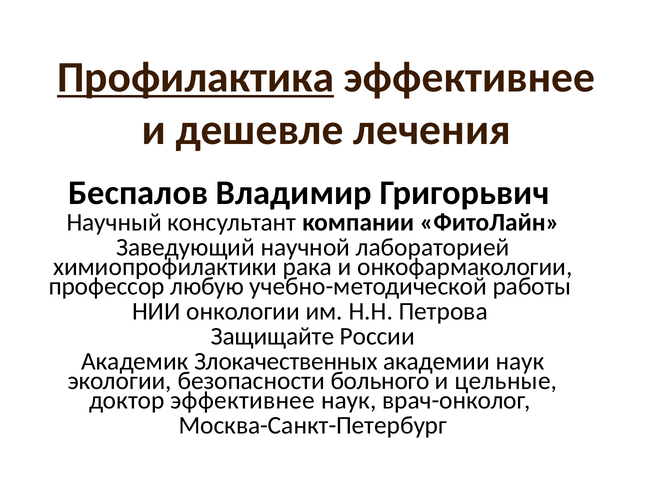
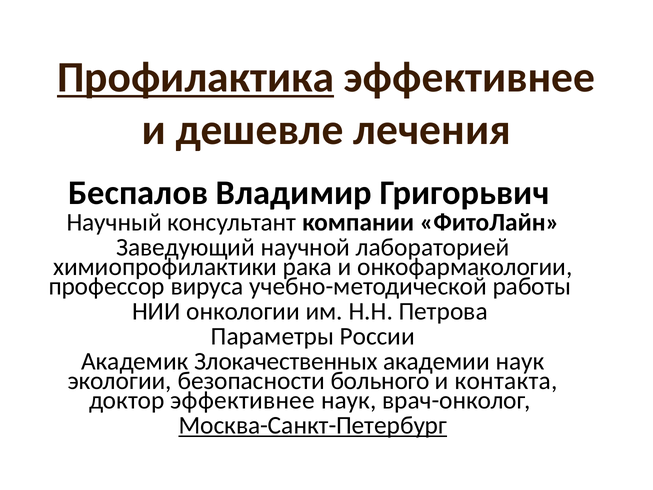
любую: любую -> вируса (207, 286)
Защищайте: Защищайте -> Параметры (273, 336)
цельные: цельные -> контакта (506, 381)
Москва-Санкт-Петербург underline: none -> present (313, 425)
